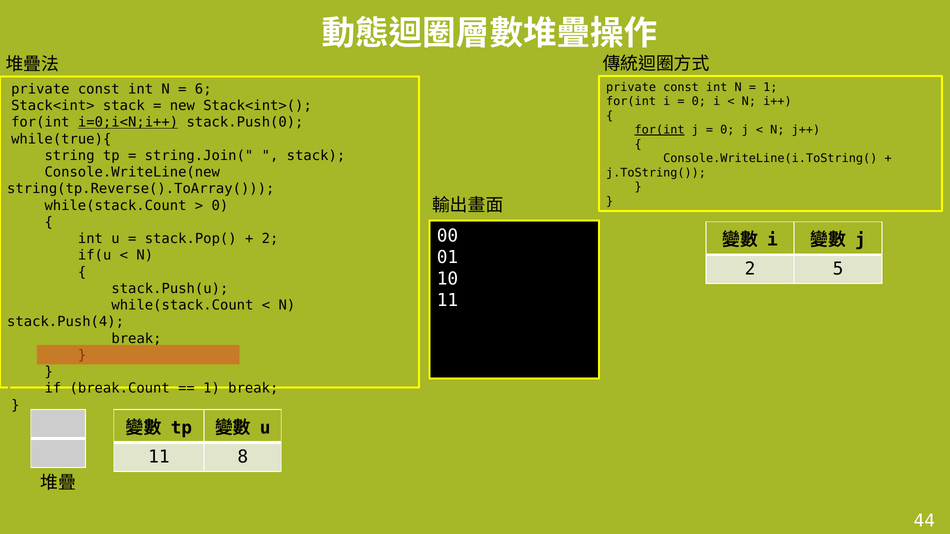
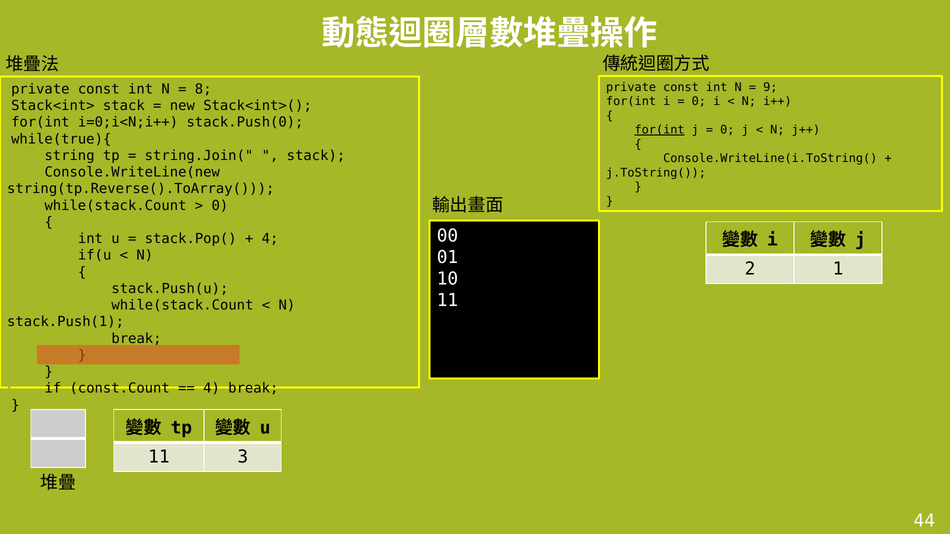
1: 1 -> 9 (770, 87)
6: 6 -> 8 (203, 89)
i=0;i<N;i++ underline: present -> none (128, 122)
2: 2 -> 4 (270, 239)
5: 5 -> 1 (838, 269)
stack.Push(4: stack.Push(4 -> stack.Push(1 (66, 322)
break.Count: break.Count -> const.Count (120, 389)
1: 1 -> 4 (212, 389)
8: 8 -> 3 (243, 457)
